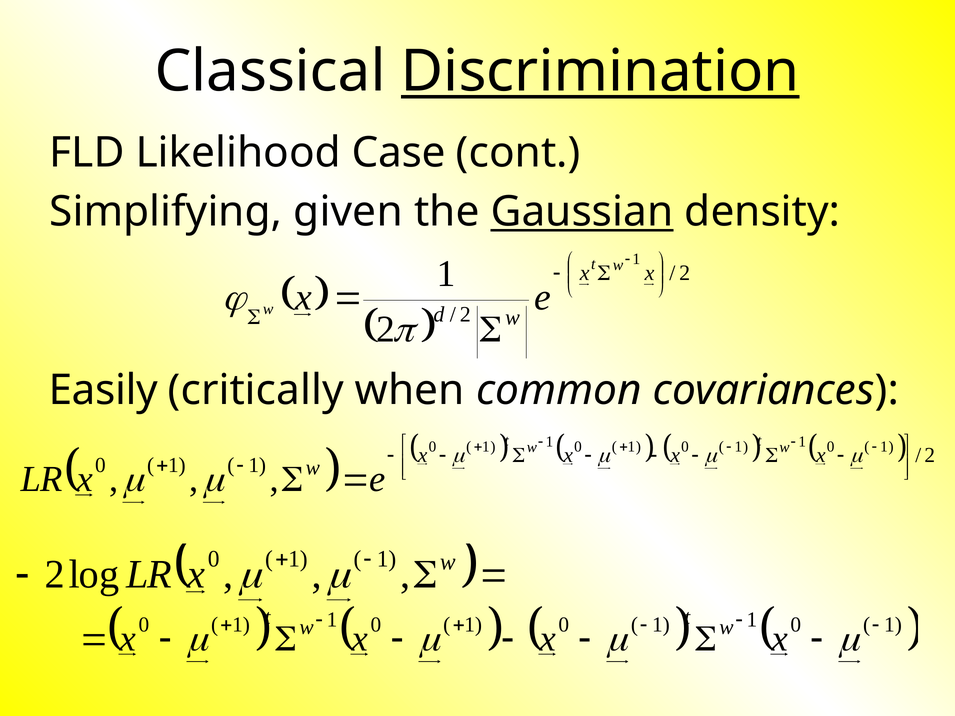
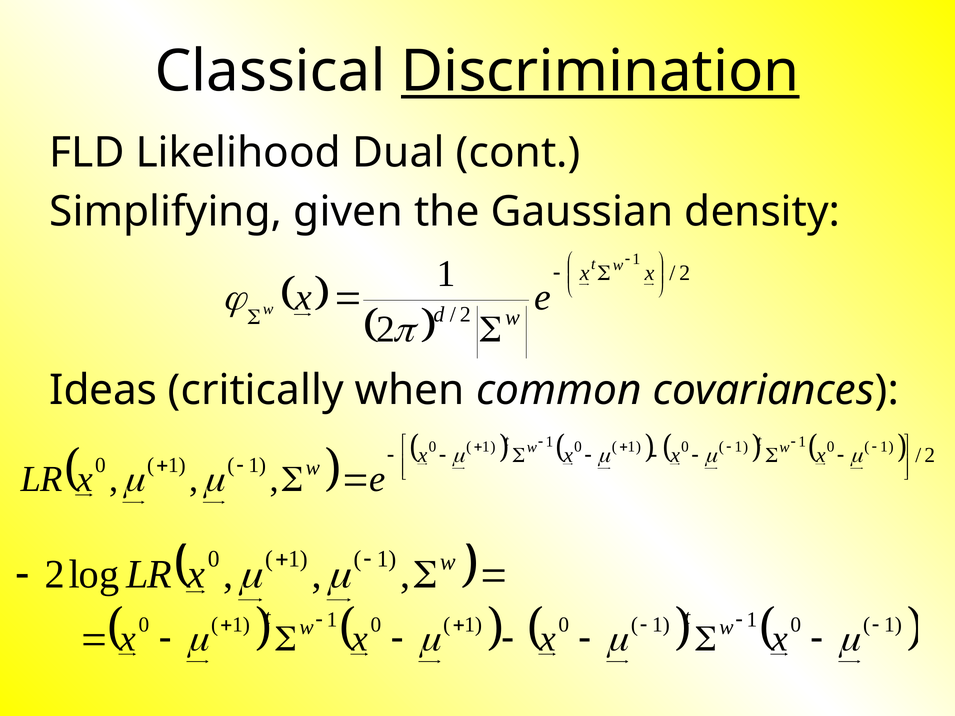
Case: Case -> Dual (398, 153)
Gaussian underline: present -> none (582, 212)
Easily: Easily -> Ideas (103, 390)
